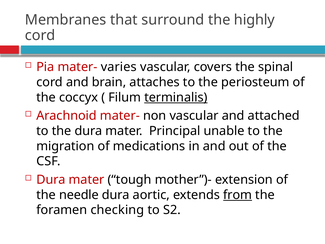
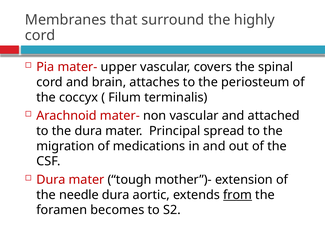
varies: varies -> upper (119, 67)
terminalis underline: present -> none (176, 97)
unable: unable -> spread (224, 131)
checking: checking -> becomes (117, 210)
